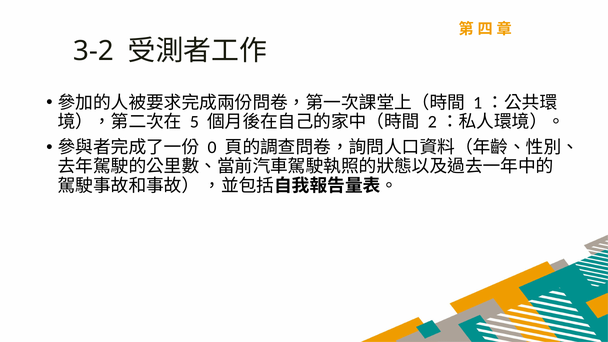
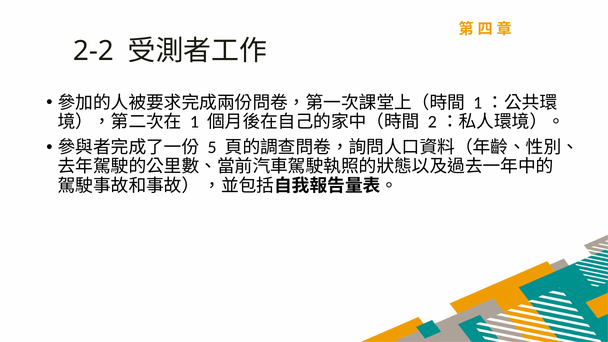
3-2: 3-2 -> 2-2 (93, 51)
5: 5 -> 1 (194, 122)
0: 0 -> 5 (212, 147)
